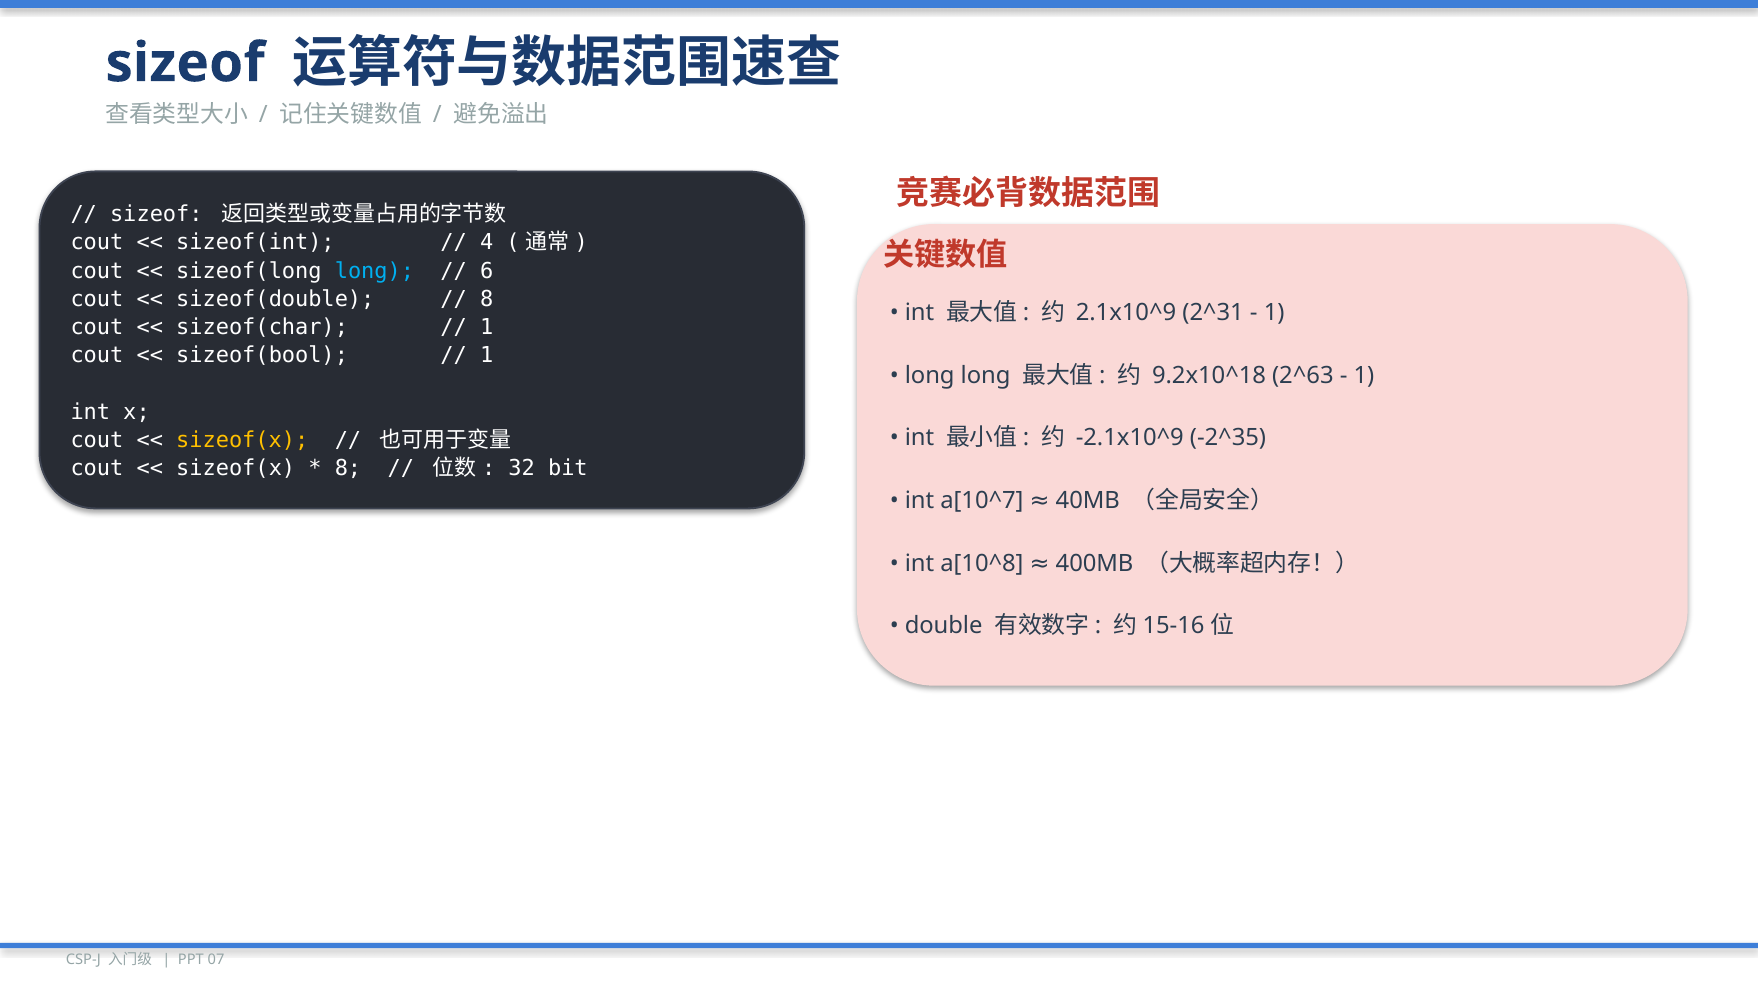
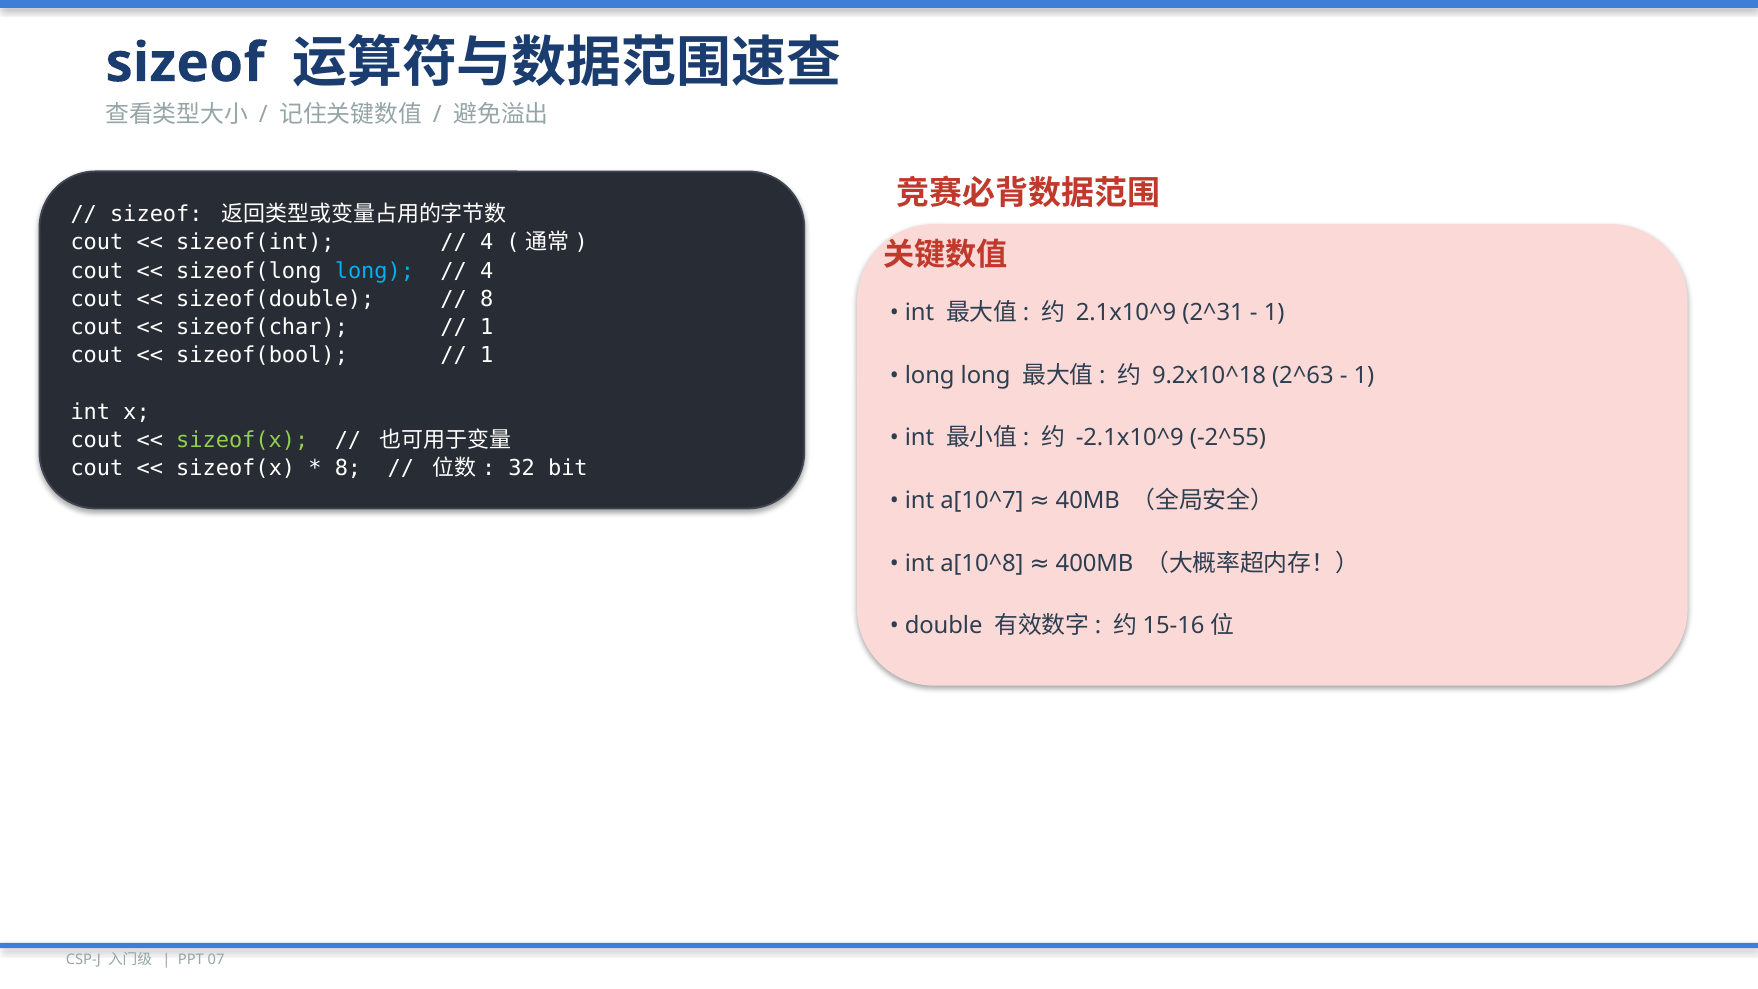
6: 6 -> 4 (487, 271)
sizeof(x colour: yellow -> light green (242, 440)
-2^35: -2^35 -> -2^55 (1228, 438)
